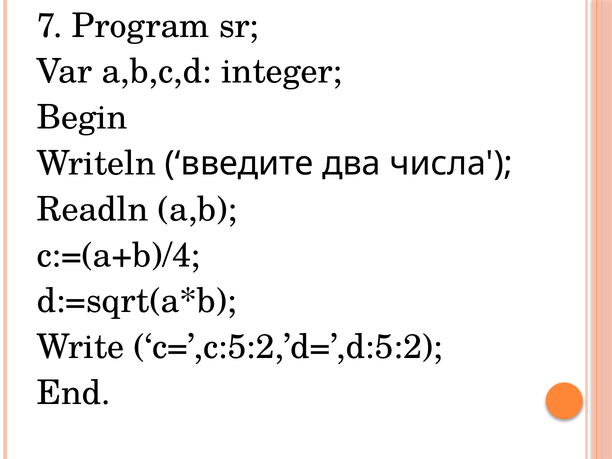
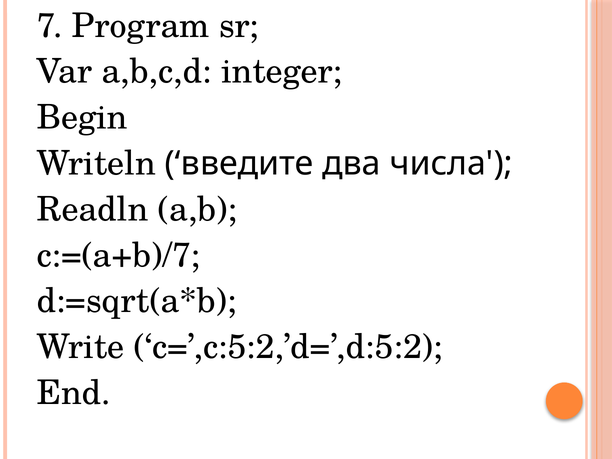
c:=(a+b)/4: c:=(a+b)/4 -> c:=(a+b)/7 (119, 255)
